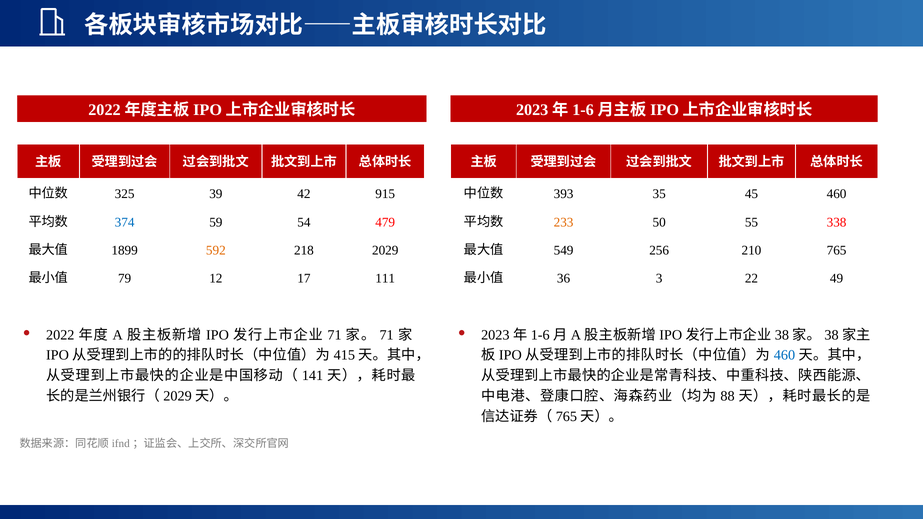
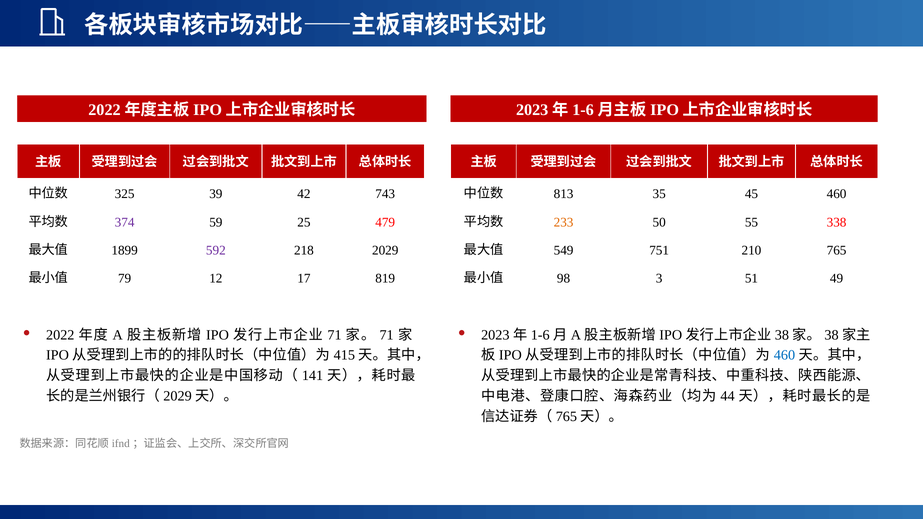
915: 915 -> 743 (385, 194)
393: 393 -> 813 (564, 194)
374 colour: blue -> purple (125, 222)
54: 54 -> 25 (304, 222)
592 colour: orange -> purple (216, 250)
256: 256 -> 751 (659, 250)
111: 111 -> 819 (385, 279)
36: 36 -> 98 (564, 279)
22: 22 -> 51 (751, 279)
88: 88 -> 44 (728, 396)
